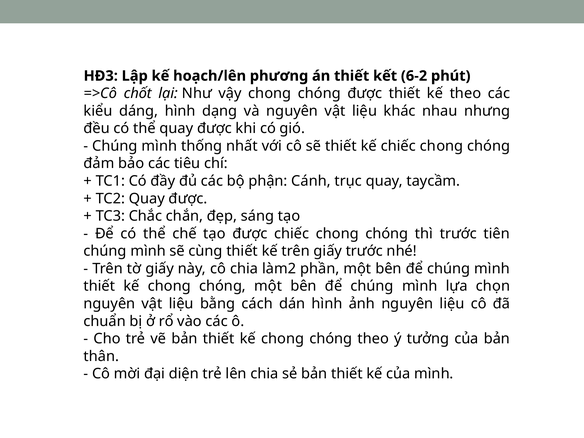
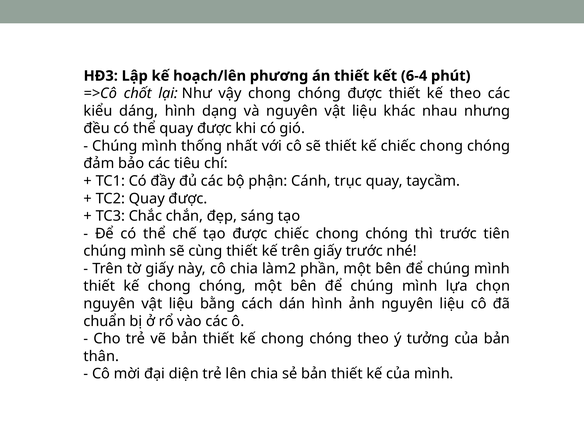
6-2: 6-2 -> 6-4 (414, 76)
